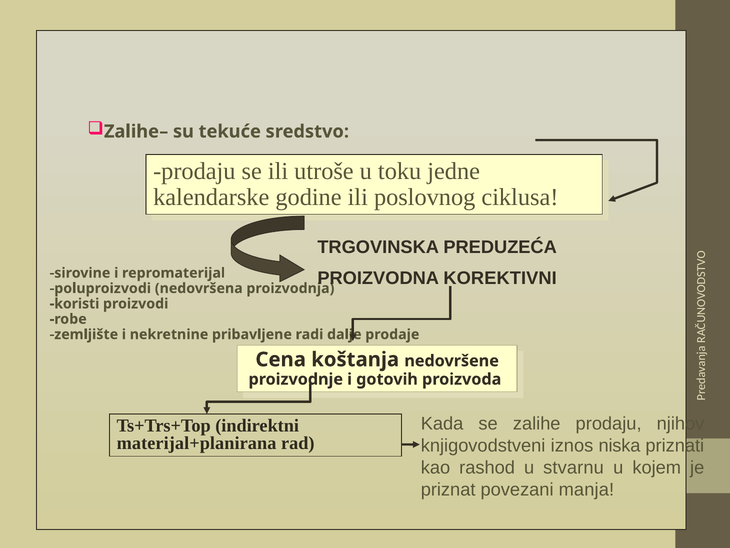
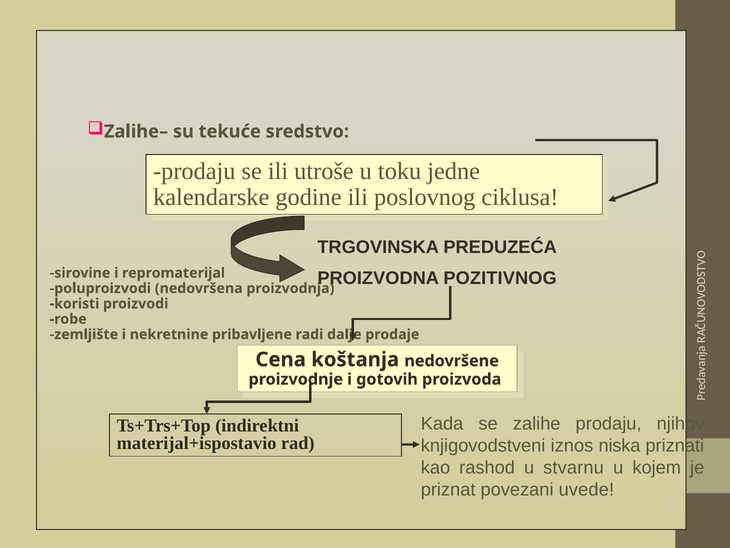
KOREKTIVNI: KOREKTIVNI -> POZITIVNOG (500, 278)
materijal+planirana: materijal+planirana -> materijal+ispostavio (197, 443)
manja: manja -> uvede (586, 489)
